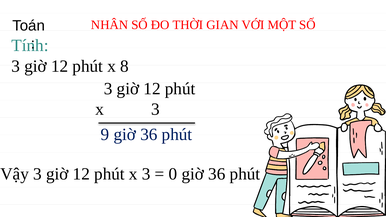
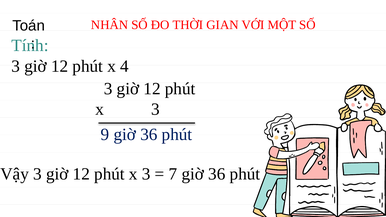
8: 8 -> 4 (124, 66)
0: 0 -> 7 (173, 174)
